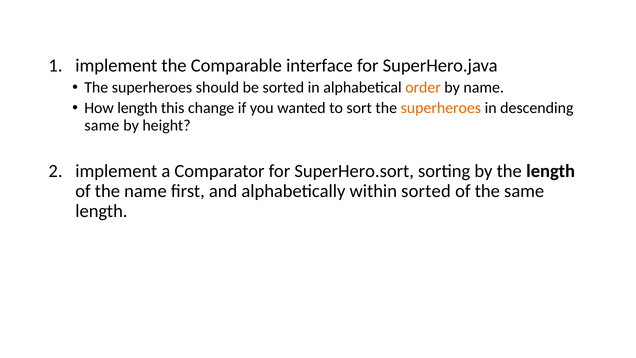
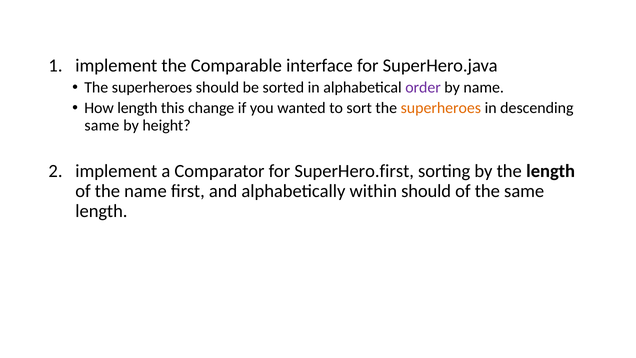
order colour: orange -> purple (423, 88)
SuperHero.sort: SuperHero.sort -> SuperHero.first (354, 171)
within sorted: sorted -> should (426, 191)
